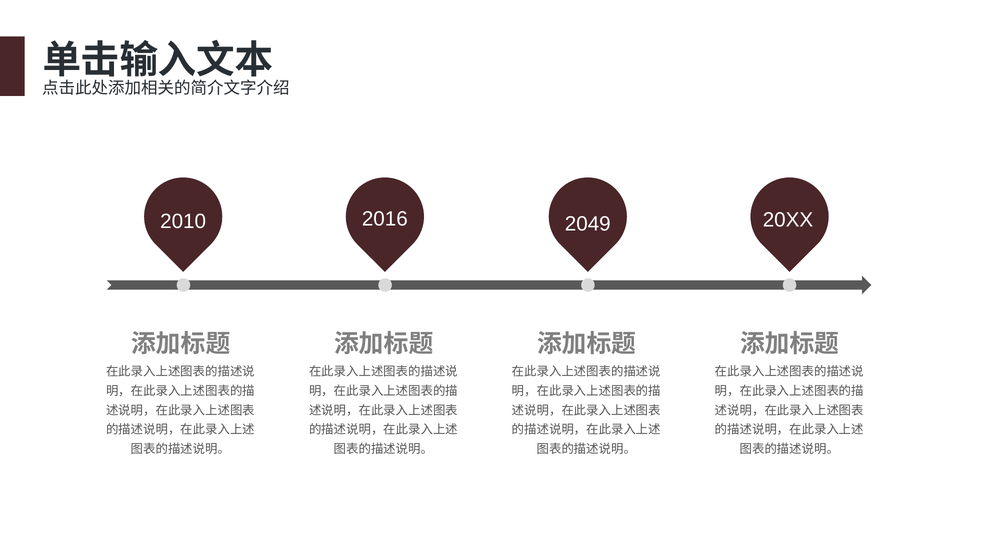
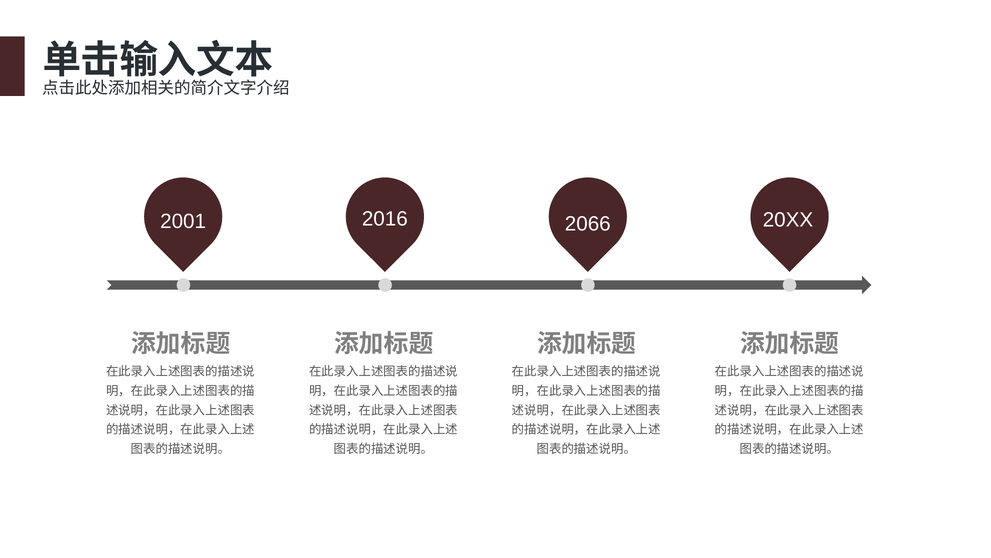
2010: 2010 -> 2001 (183, 221)
2049: 2049 -> 2066 (588, 224)
